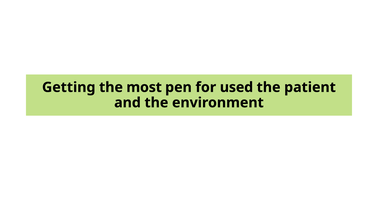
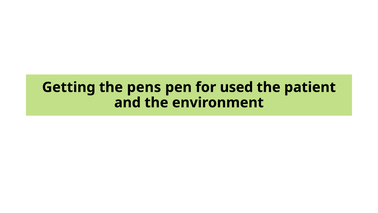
most: most -> pens (144, 87)
